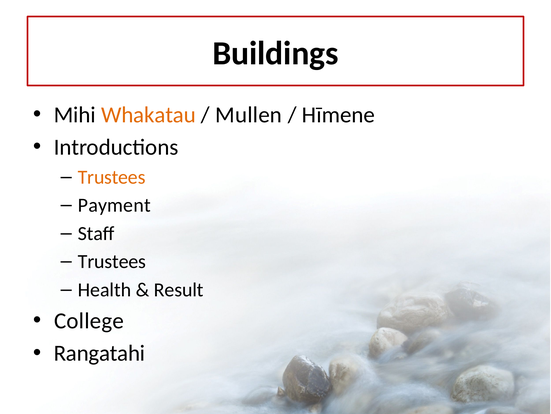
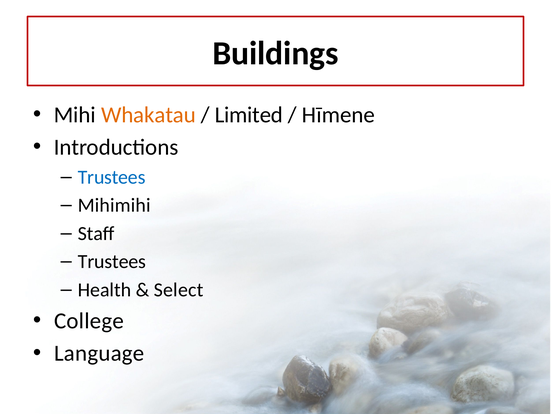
Mullen: Mullen -> Limited (249, 115)
Trustees colour: orange -> blue (112, 177)
Payment: Payment -> Mihimihi (114, 205)
Result: Result -> Select (179, 289)
Rangatahi: Rangatahi -> Language (99, 353)
